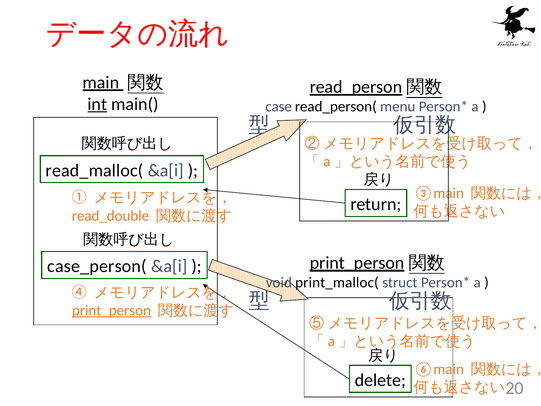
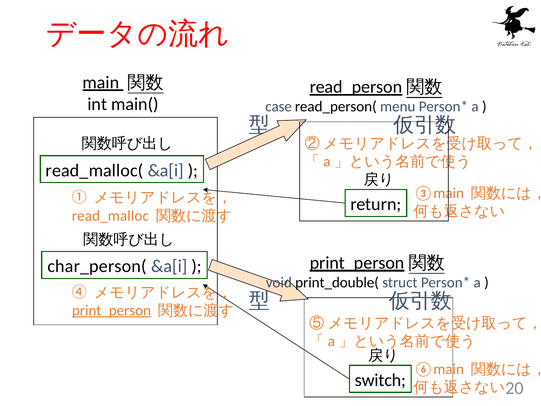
int underline: present -> none (97, 104)
read_double: read_double -> read_malloc (110, 216)
case_person(: case_person( -> char_person( (97, 266)
print_malloc(: print_malloc( -> print_double( (337, 282)
delete: delete -> switch (380, 380)
